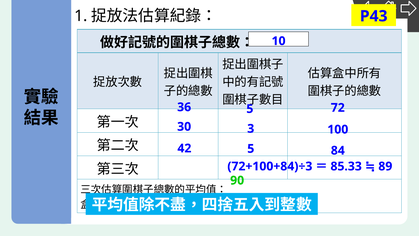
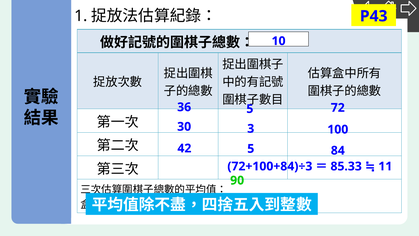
89: 89 -> 11 (385, 166)
